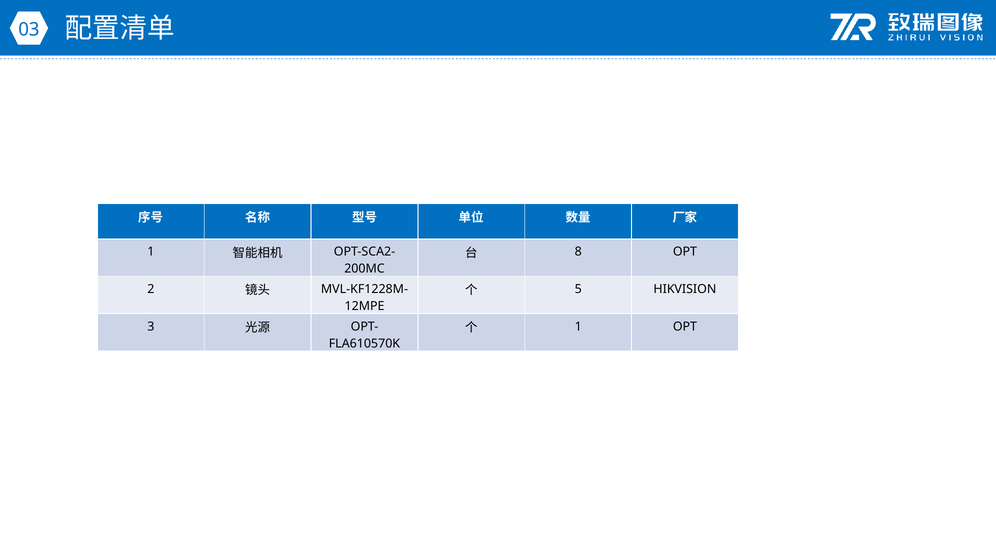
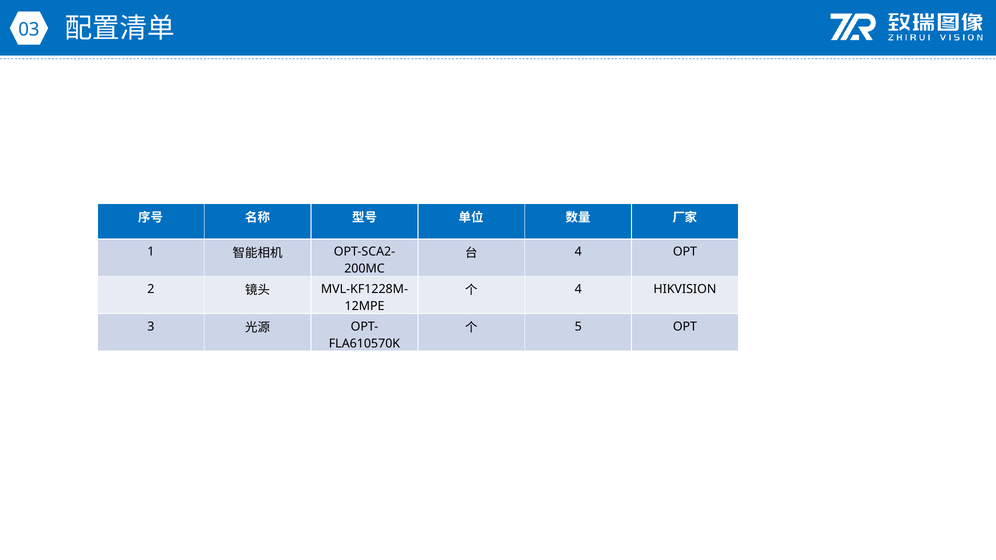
8: 8 -> 4 (578, 252)
5: 5 -> 4 (578, 289)
1: 1 -> 5 (578, 327)
